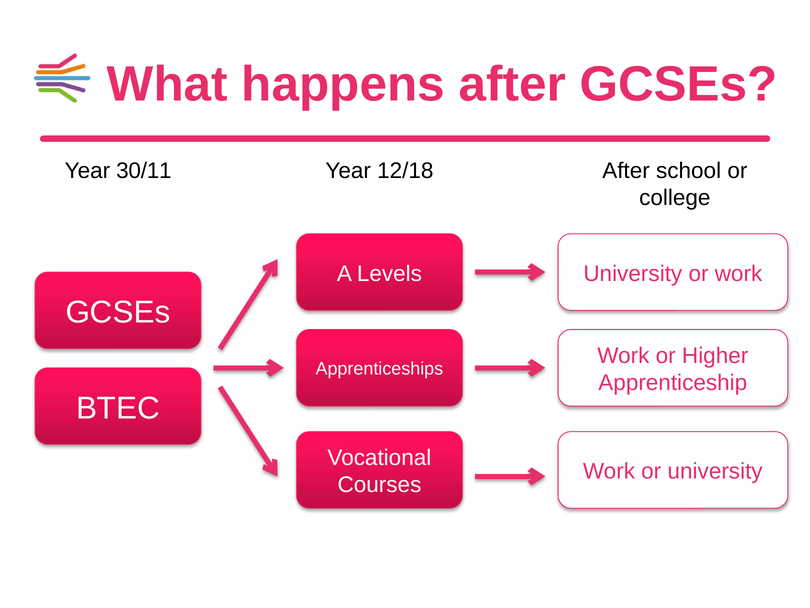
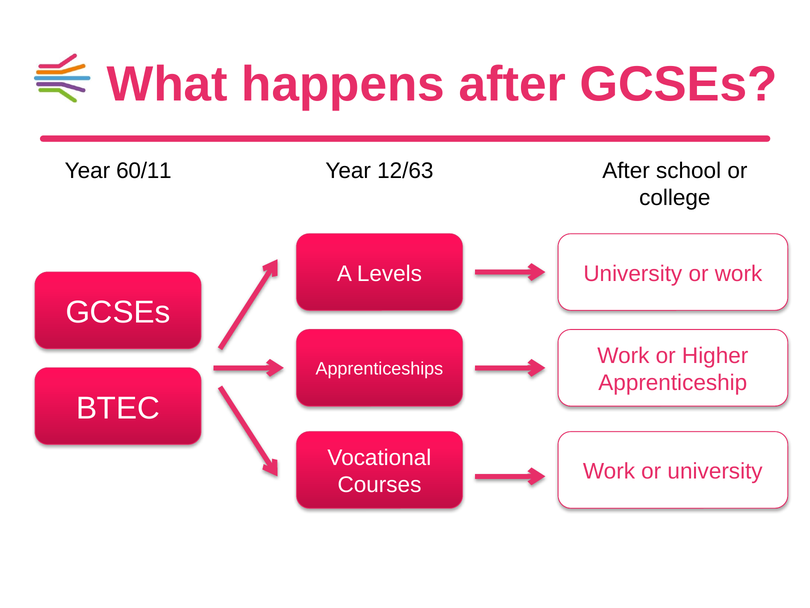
30/11: 30/11 -> 60/11 (144, 171)
12/18: 12/18 -> 12/63 (405, 171)
